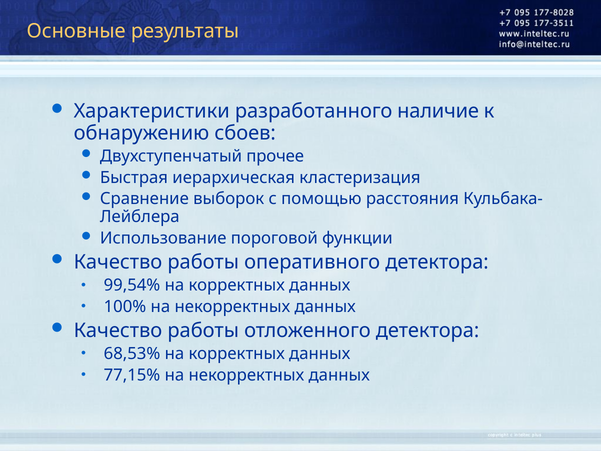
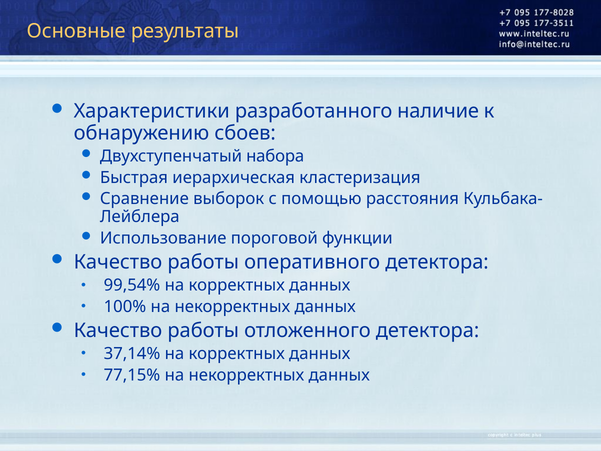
прочее: прочее -> набора (275, 156)
68,53%: 68,53% -> 37,14% (132, 354)
